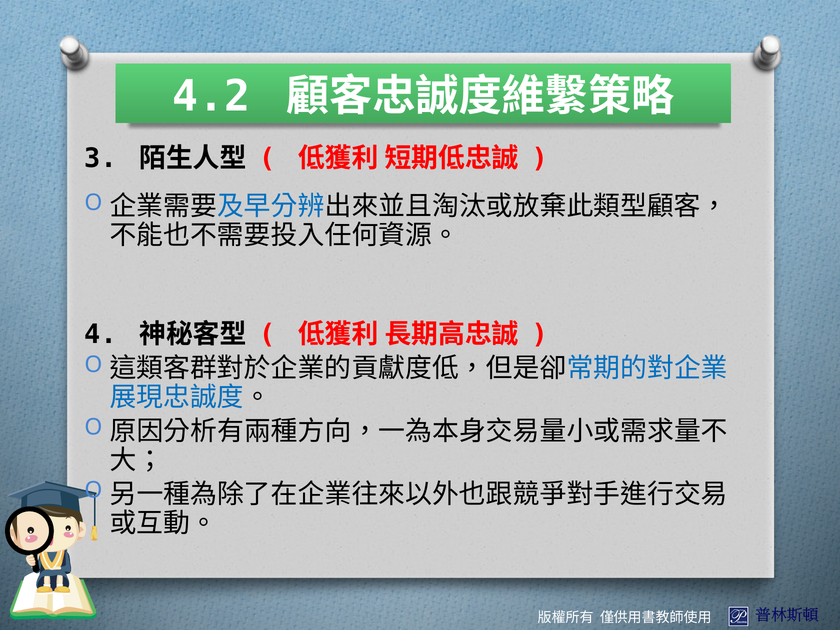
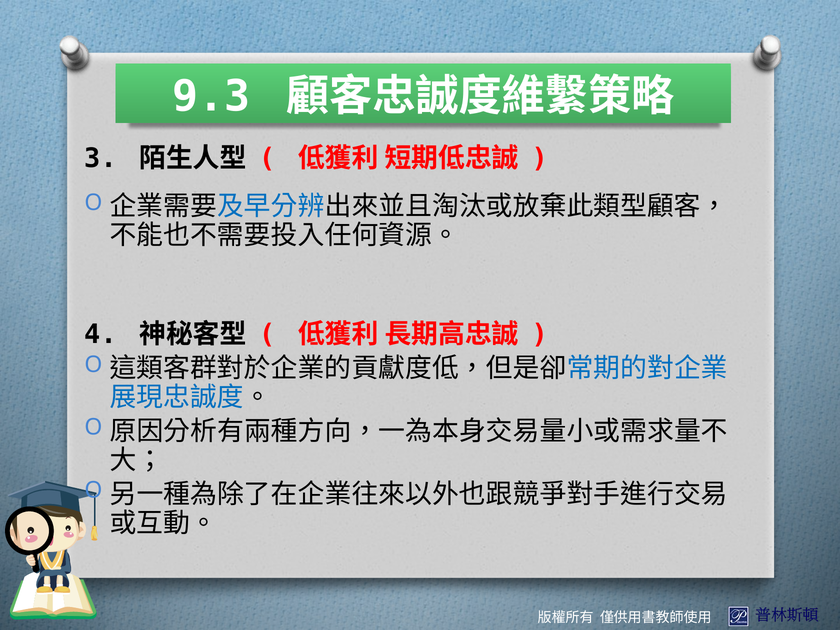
4.2: 4.2 -> 9.3 (211, 97)
